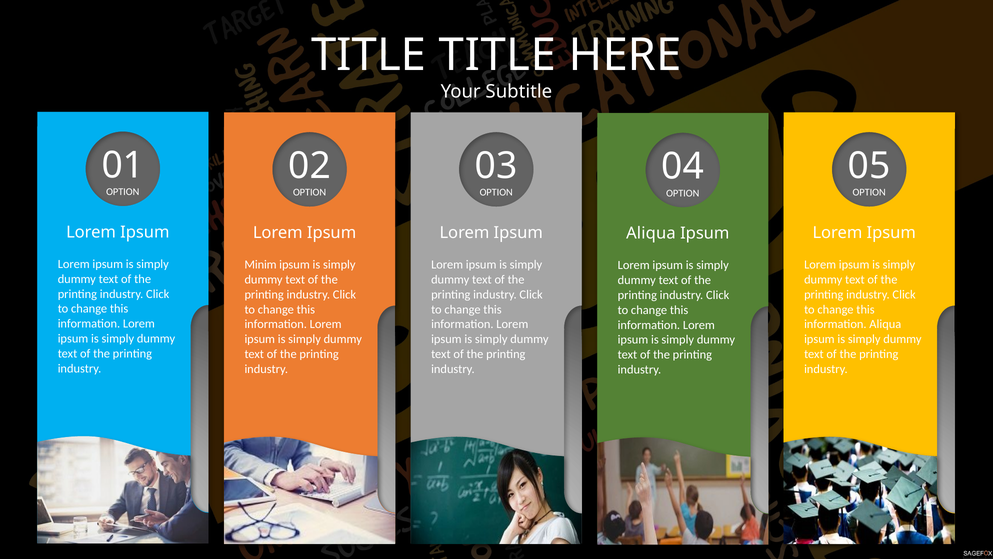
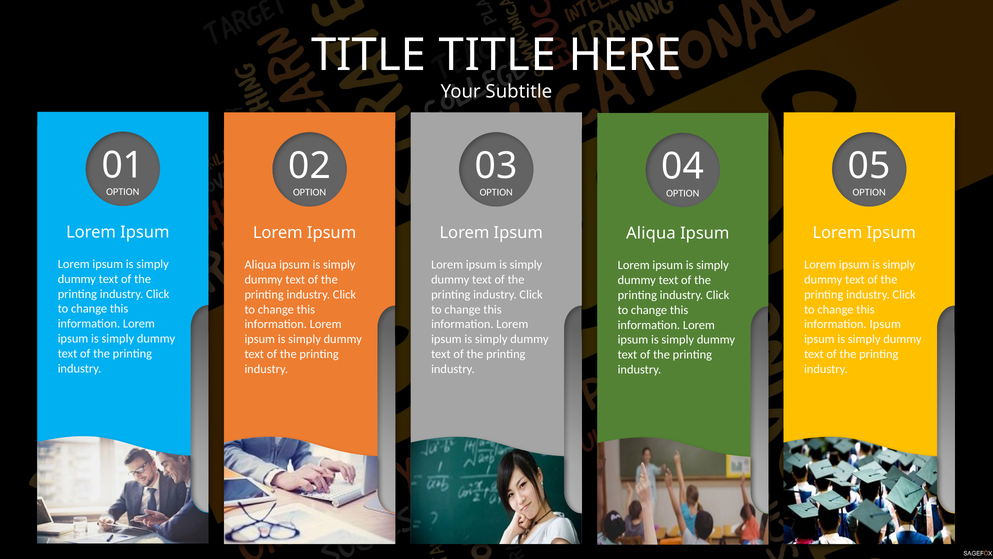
Minim: Minim -> Aliqua (260, 265)
information Aliqua: Aliqua -> Ipsum (885, 324)
